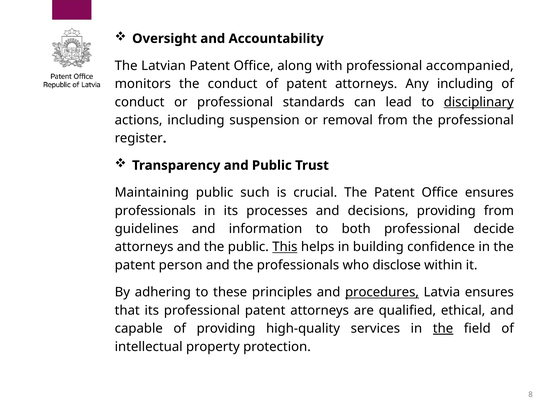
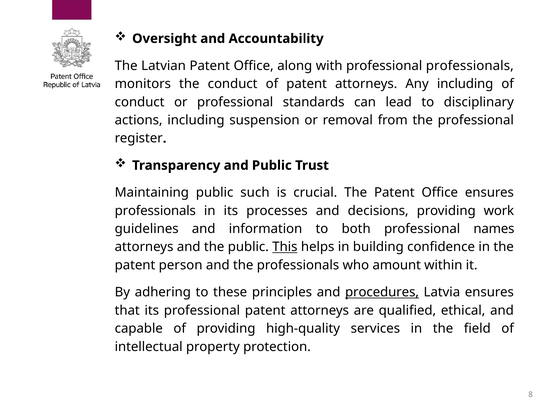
professional accompanied: accompanied -> professionals (470, 66)
disciplinary underline: present -> none (479, 102)
providing from: from -> work (499, 211)
decide: decide -> names (494, 229)
disclose: disclose -> amount (397, 265)
the underline: present -> none (443, 328)
